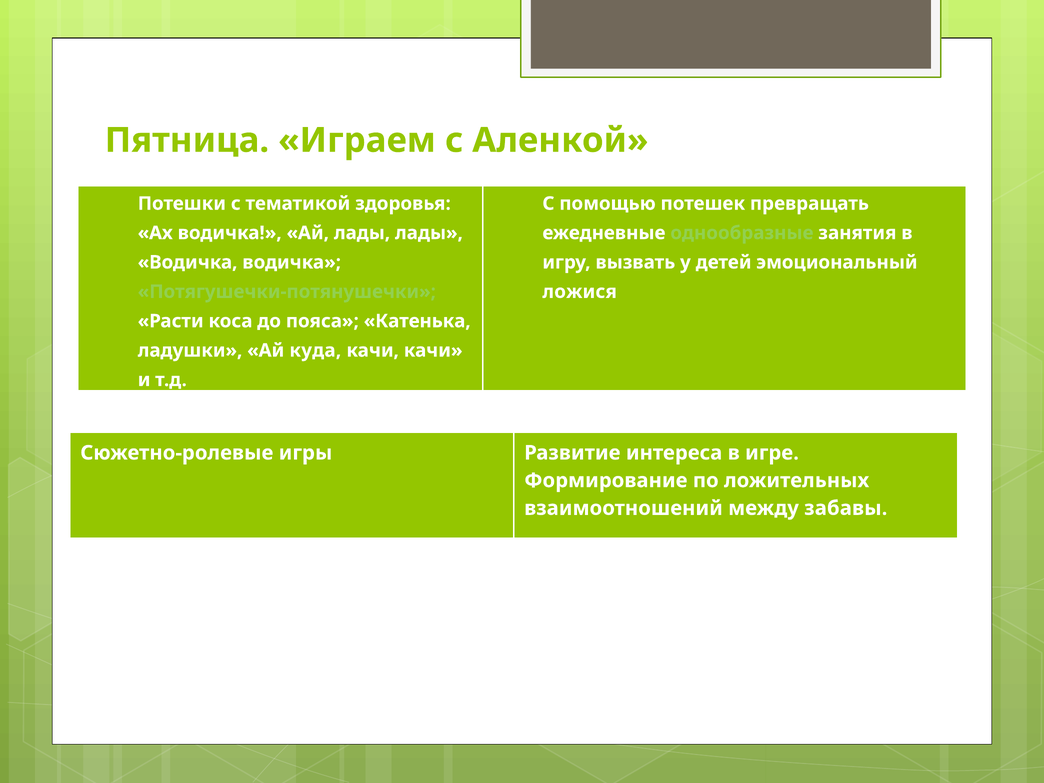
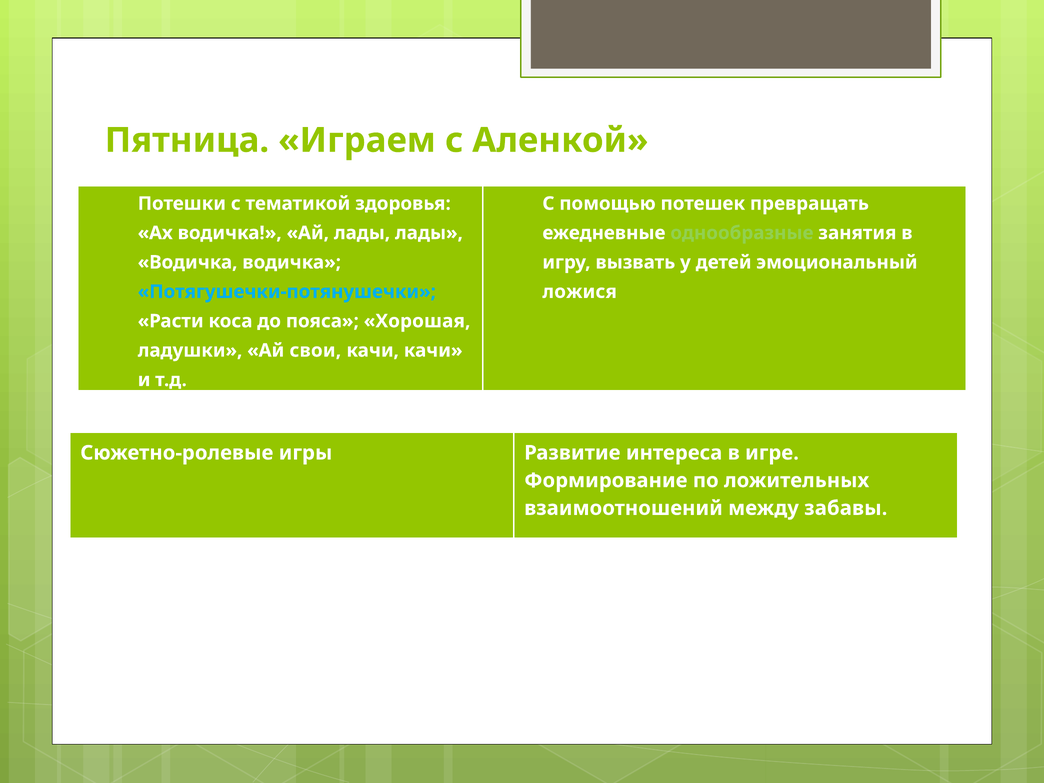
Потягушечки-потянушечки colour: light green -> light blue (287, 292)
Катенька: Катенька -> Хорошая (417, 321)
куда: куда -> свои (315, 351)
